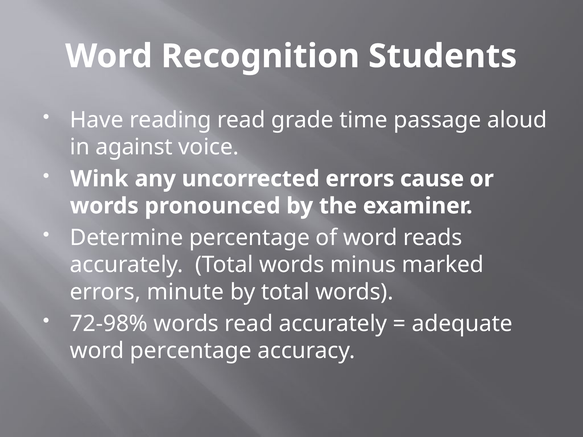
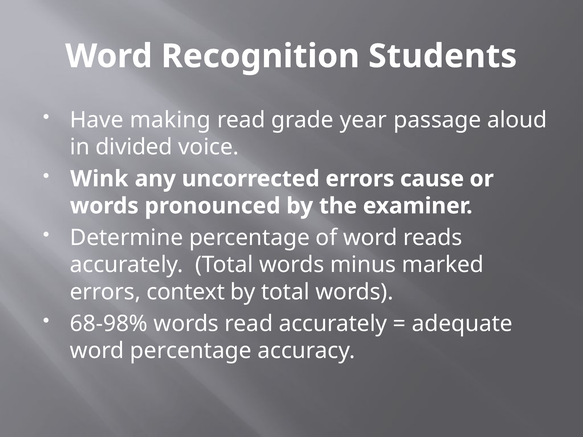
reading: reading -> making (170, 120)
time: time -> year (363, 120)
against: against -> divided (134, 147)
minute: minute -> context (186, 292)
72-98%: 72-98% -> 68-98% (109, 324)
